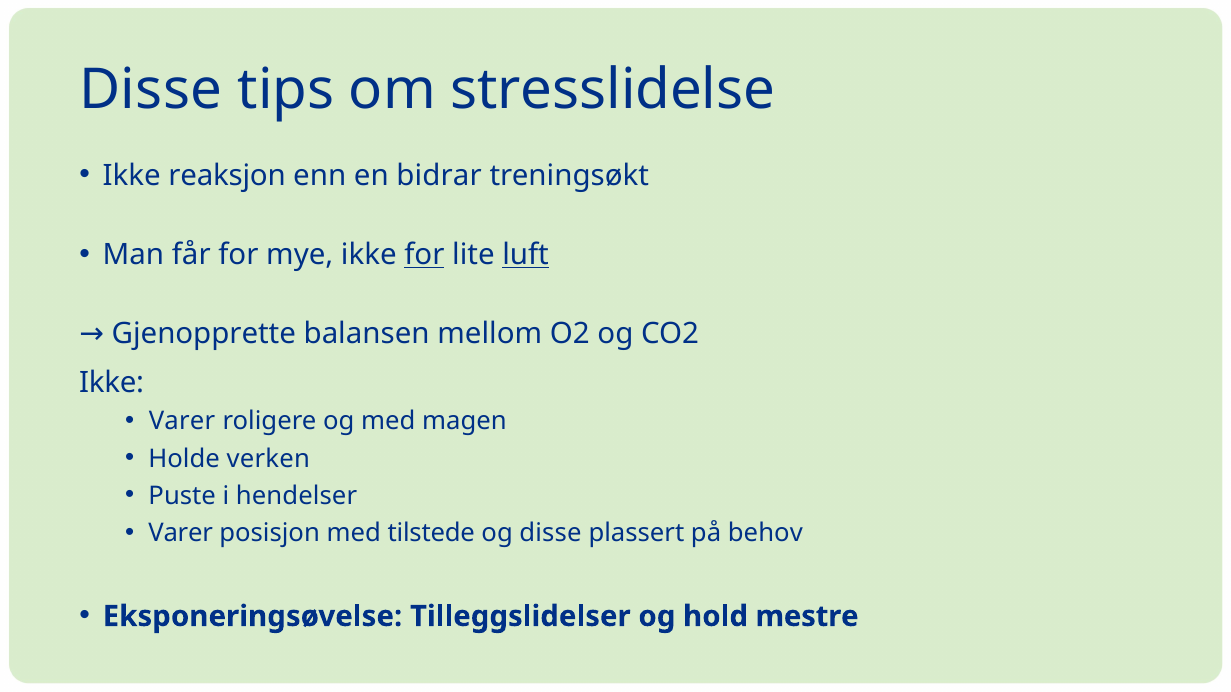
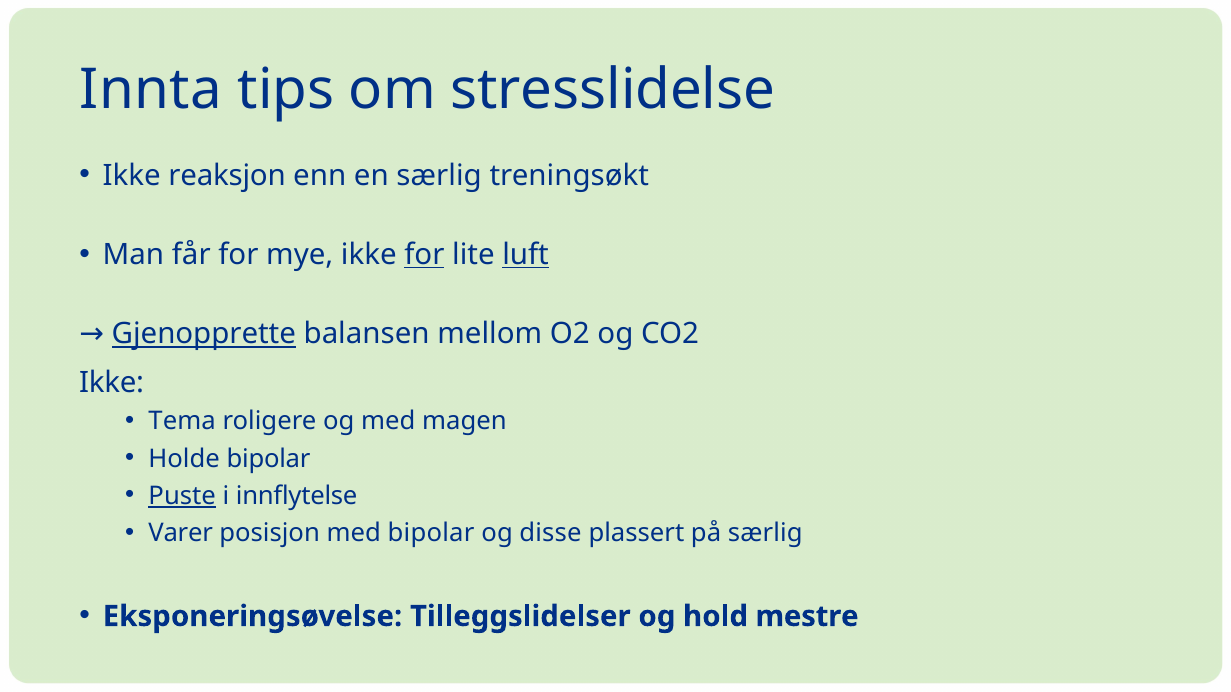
Disse: Disse -> Innta (151, 90)
en bidrar: bidrar -> særlig (439, 175)
Gjenopprette underline: none -> present (204, 334)
Varer: Varer -> Tema (182, 422)
Holde verken: verken -> bipolar (269, 459)
Puste underline: none -> present (182, 496)
hendelser: hendelser -> innflytelse (297, 496)
med tilstede: tilstede -> bipolar (431, 533)
på behov: behov -> særlig (765, 533)
